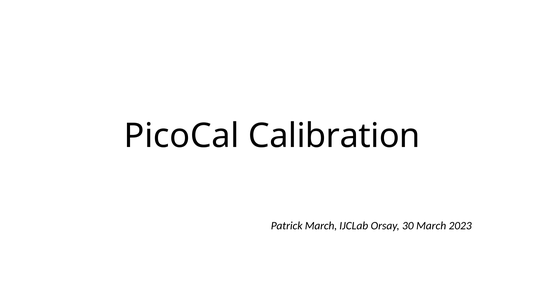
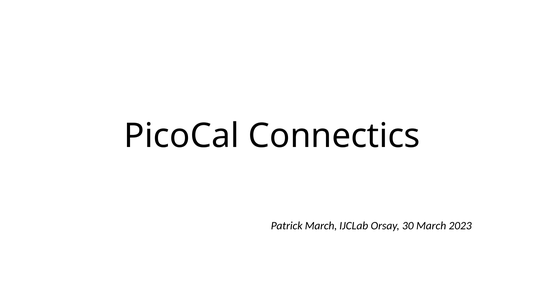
Calibration: Calibration -> Connectics (334, 136)
